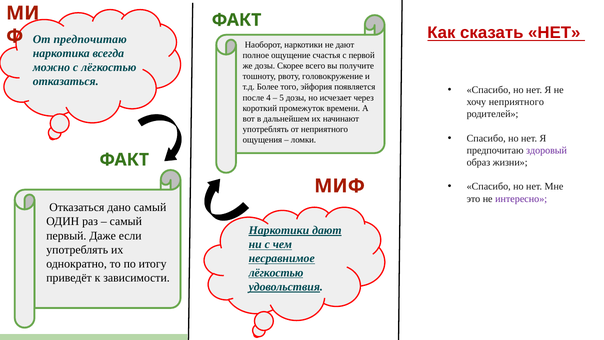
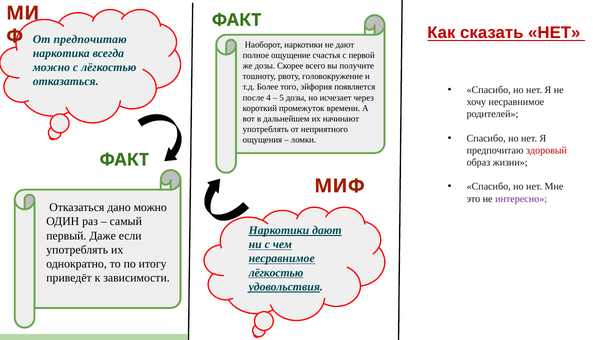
хочу неприятного: неприятного -> несравнимое (516, 102)
здоровый colour: purple -> red (547, 150)
дано самый: самый -> можно (150, 207)
